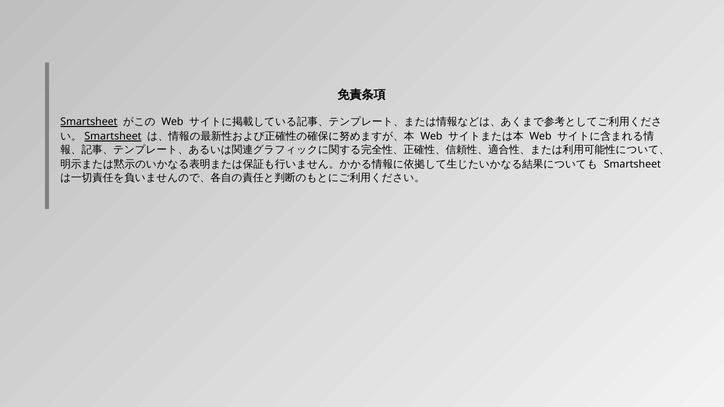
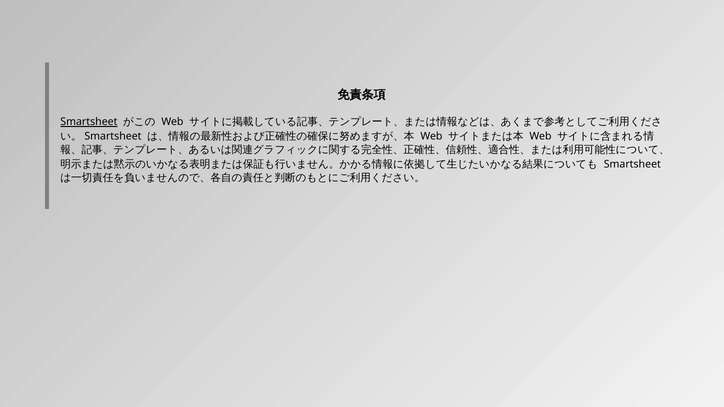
Smartsheet underline: present -> none (113, 137)
